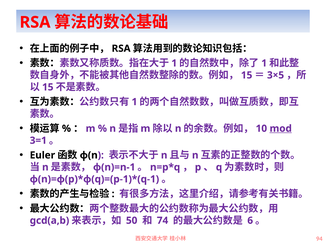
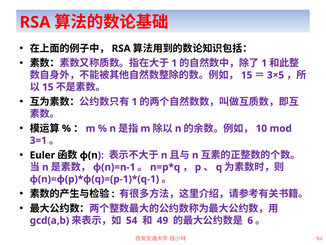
mod underline: present -> none (281, 128)
50: 50 -> 54 (132, 220)
74: 74 -> 49 (163, 220)
